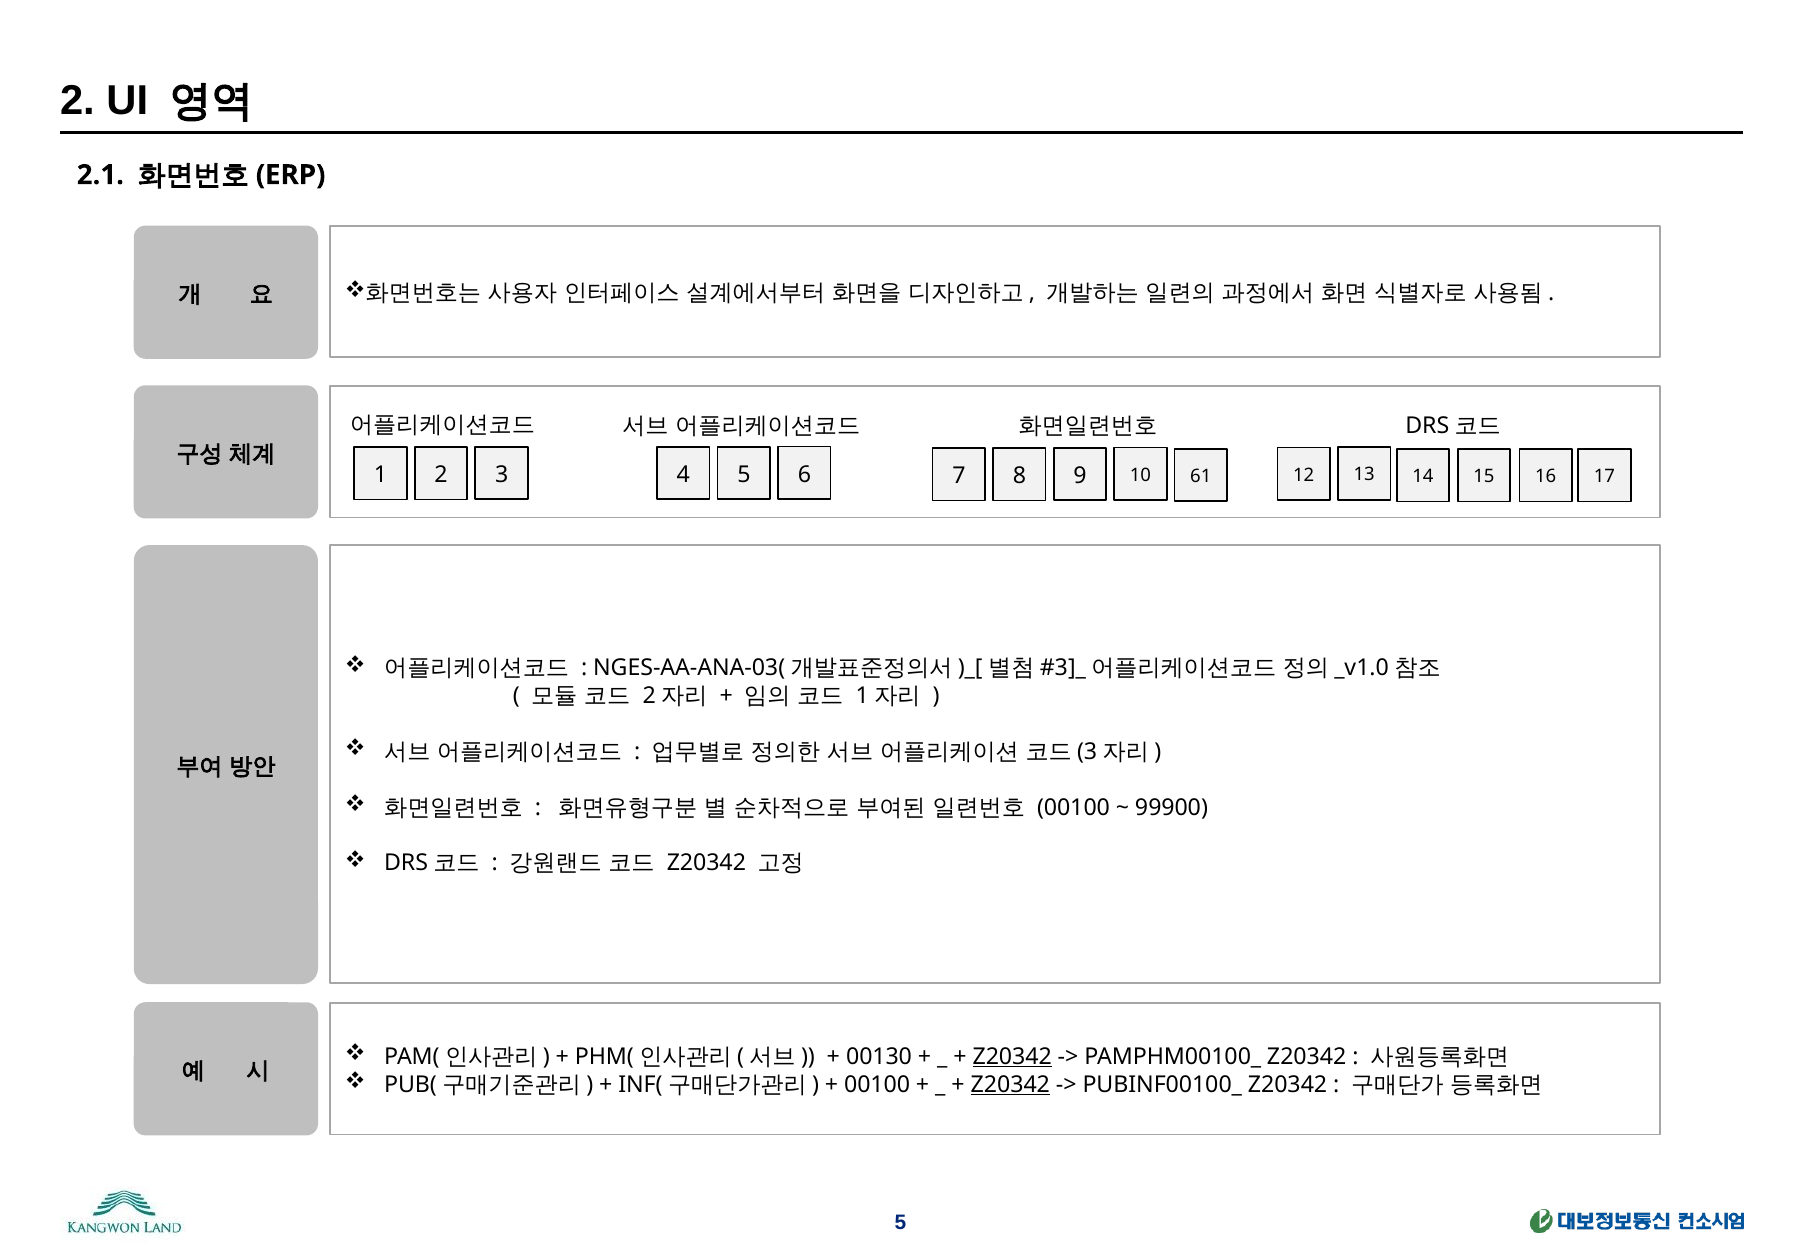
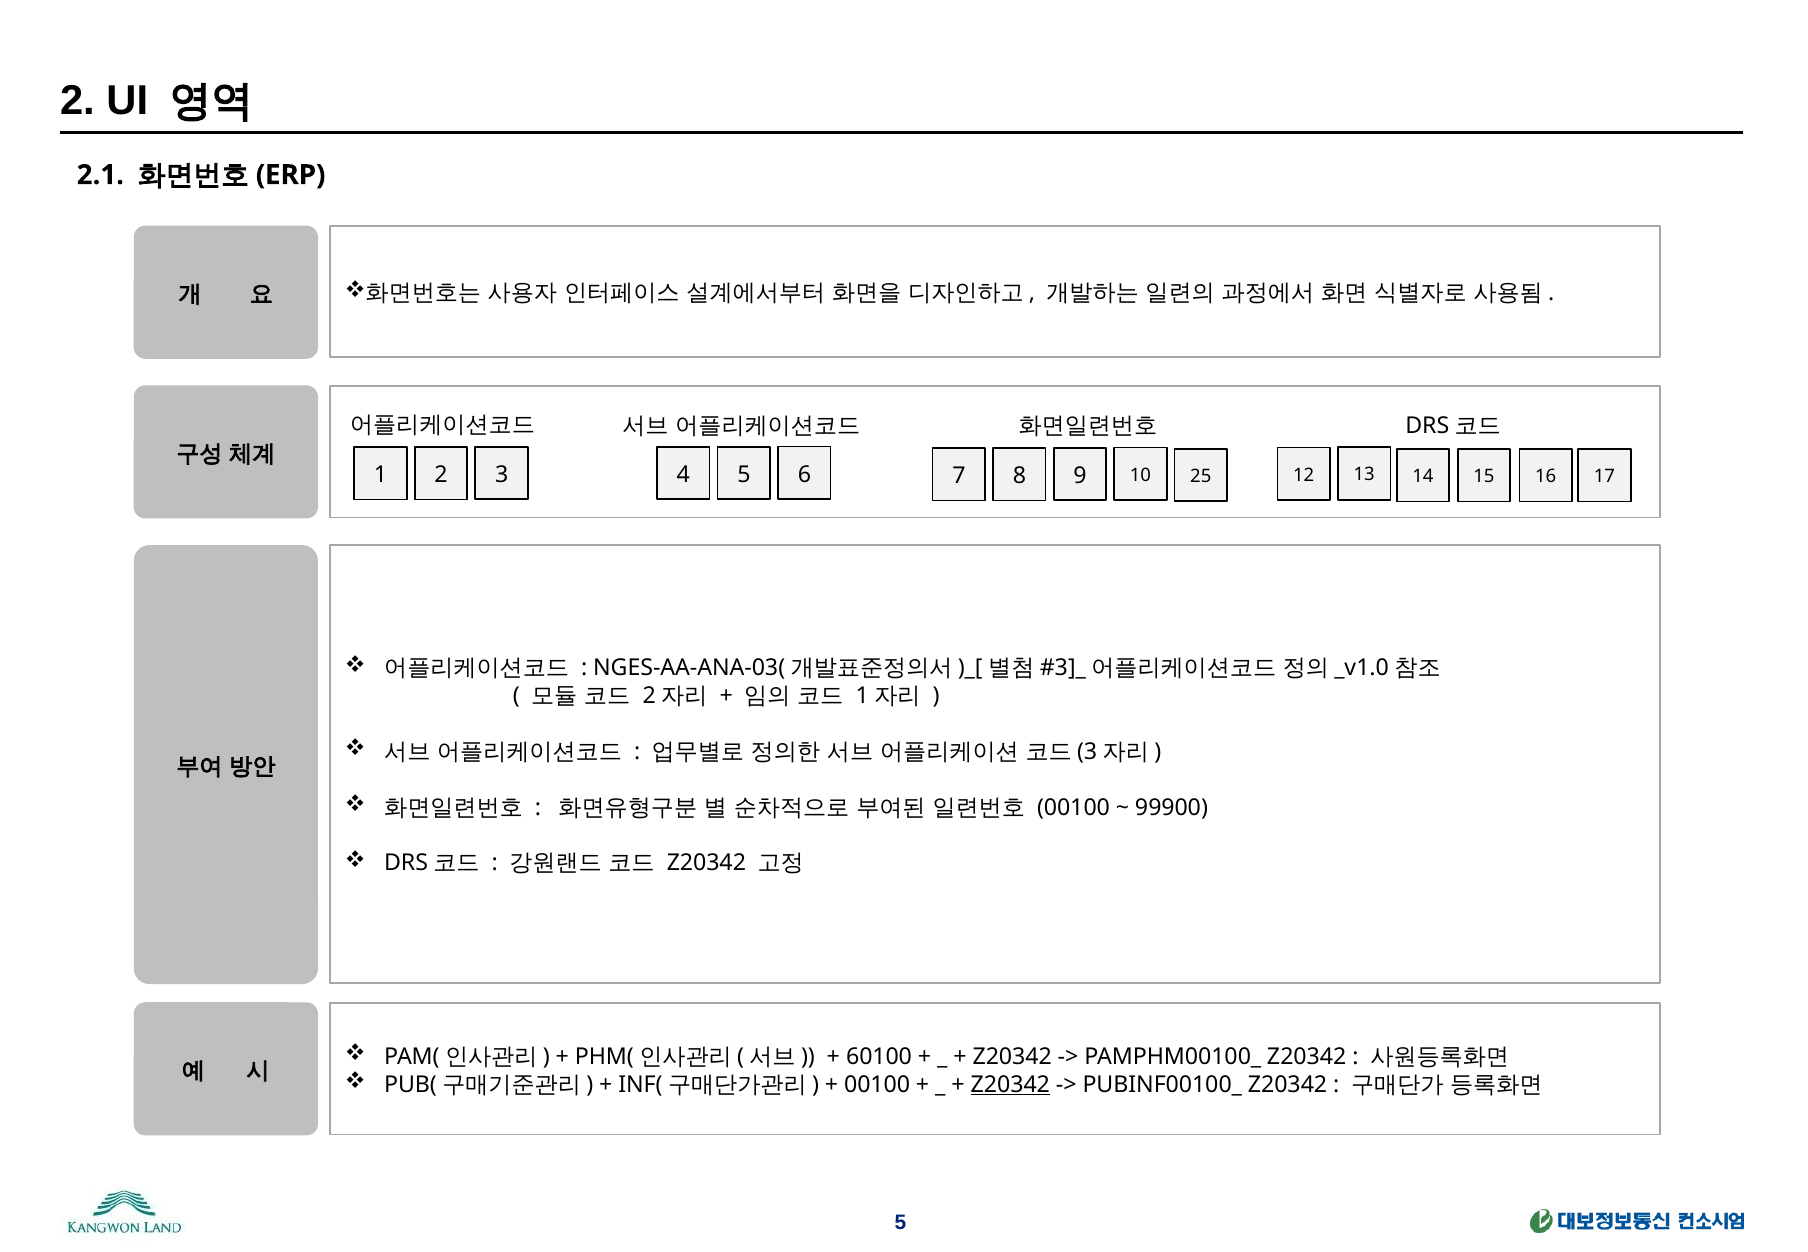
61: 61 -> 25 (1201, 476)
00130: 00130 -> 60100 (879, 1056)
Z20342 underline: present -> none (1012, 1056)
